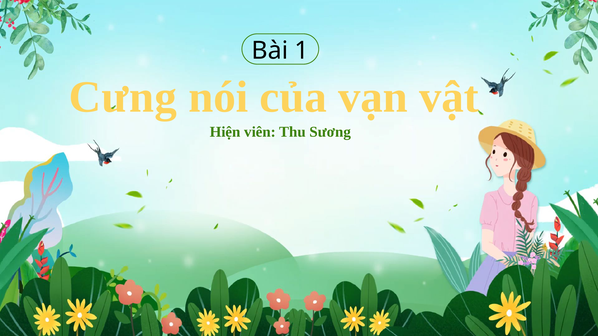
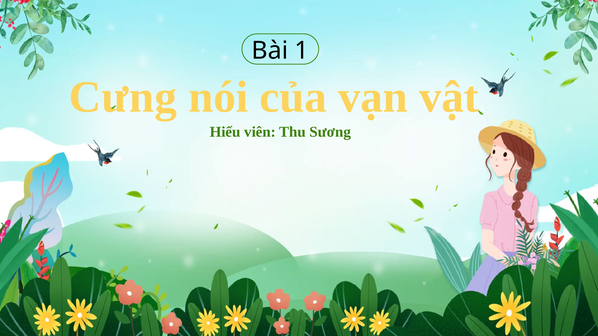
Hiện: Hiện -> Hiểu (225, 132)
